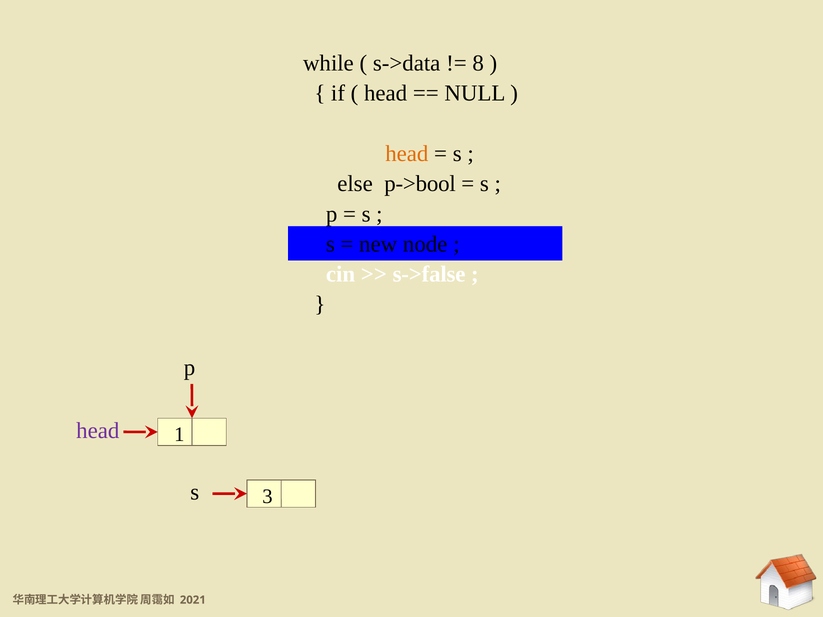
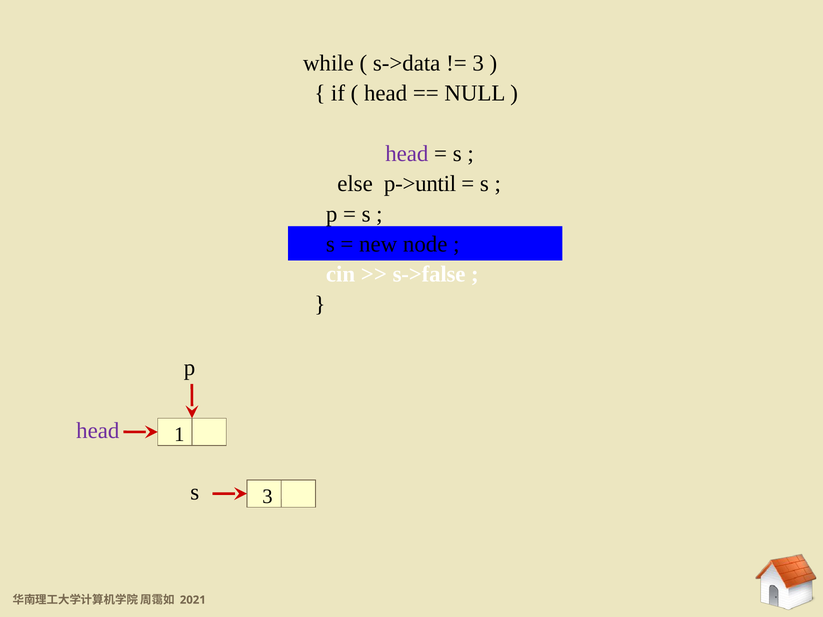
8: 8 -> 3 (478, 63)
head colour: orange -> purple (407, 154)
p->bool: p->bool -> p->until (420, 184)
